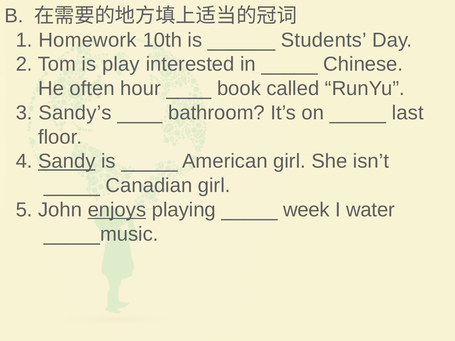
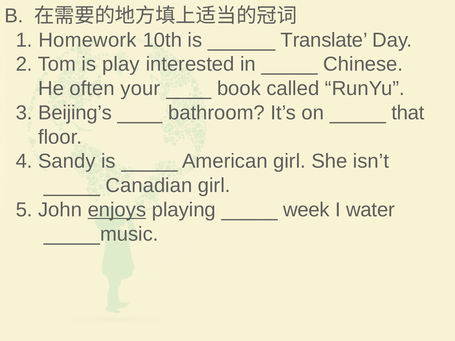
Students: Students -> Translate (324, 40)
hour: hour -> your (140, 89)
Sandy’s: Sandy’s -> Beijing’s (75, 113)
last: last -> that (408, 113)
Sandy underline: present -> none (67, 161)
